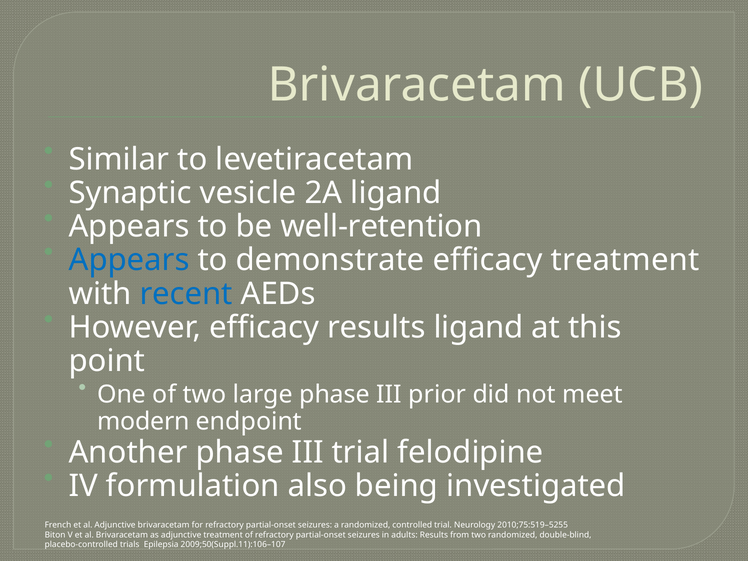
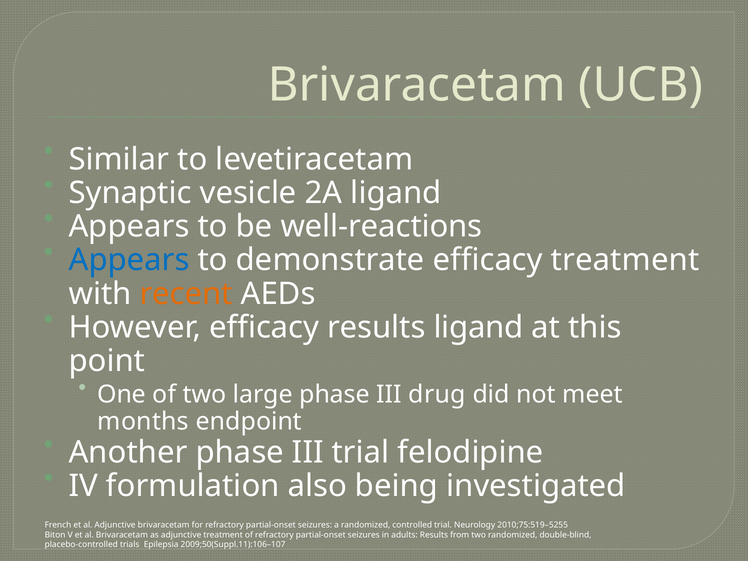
well-retention: well-retention -> well-reactions (381, 227)
recent colour: blue -> orange (186, 294)
prior: prior -> drug (437, 394)
modern: modern -> months (143, 421)
